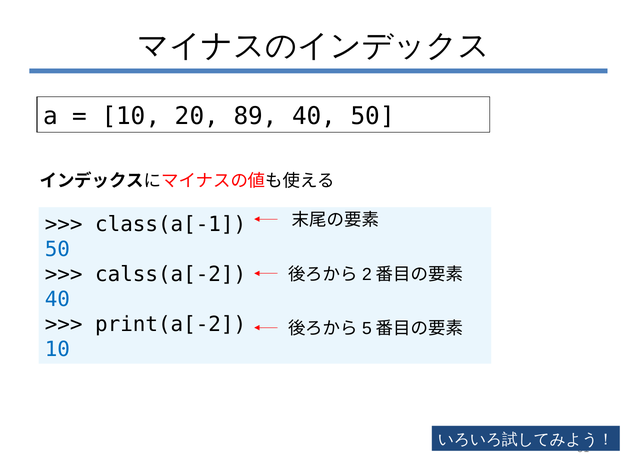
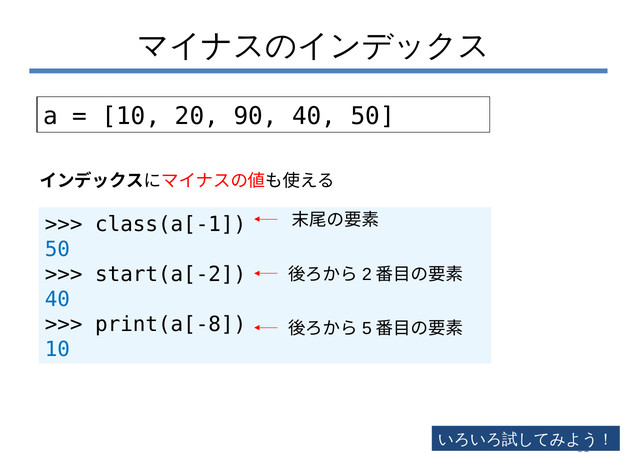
89: 89 -> 90 (256, 116)
calss(a[-2: calss(a[-2 -> start(a[-2 (171, 275)
print(a[-2: print(a[-2 -> print(a[-8 (171, 325)
